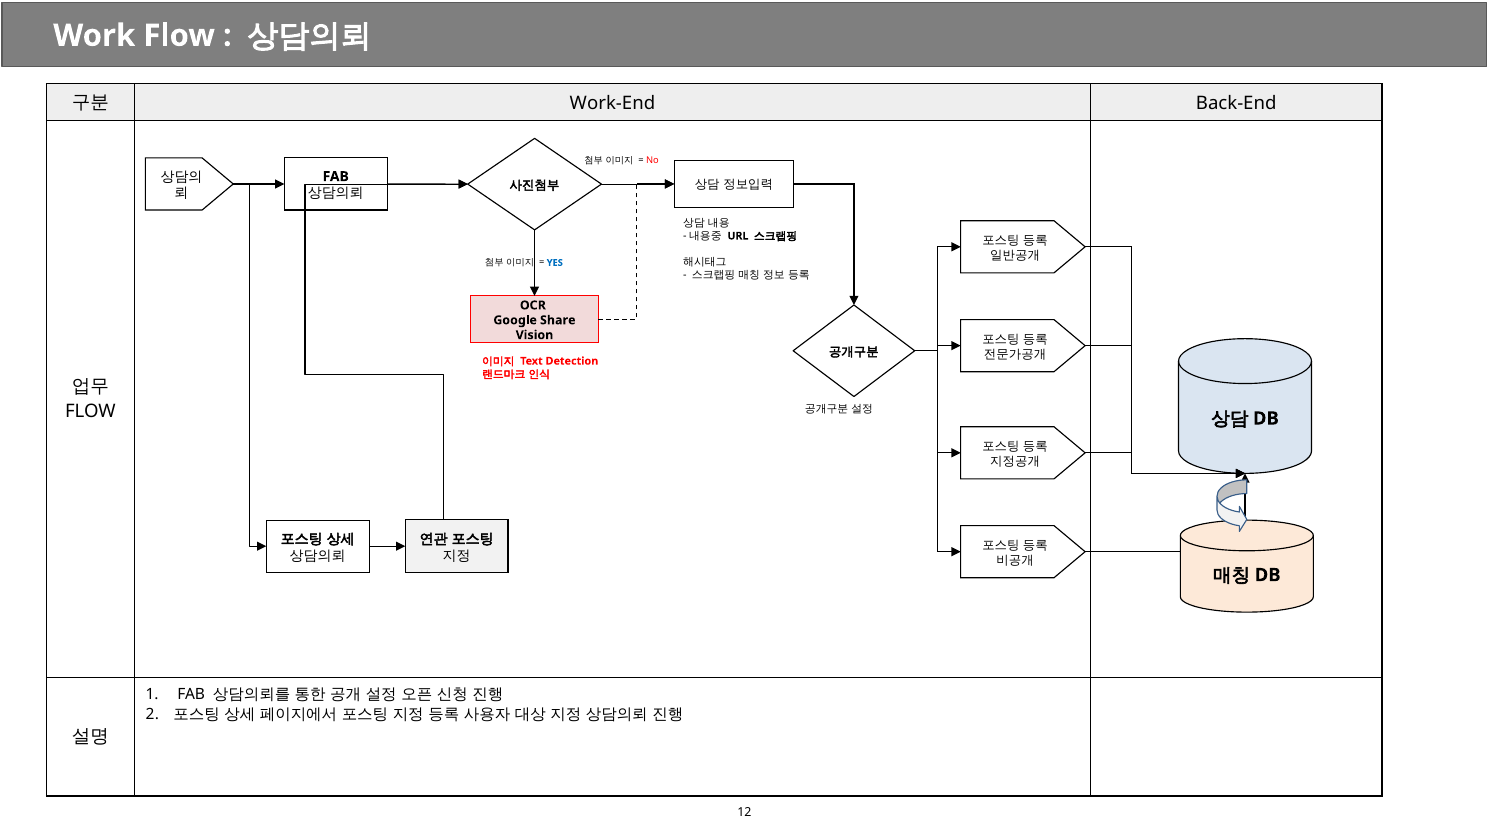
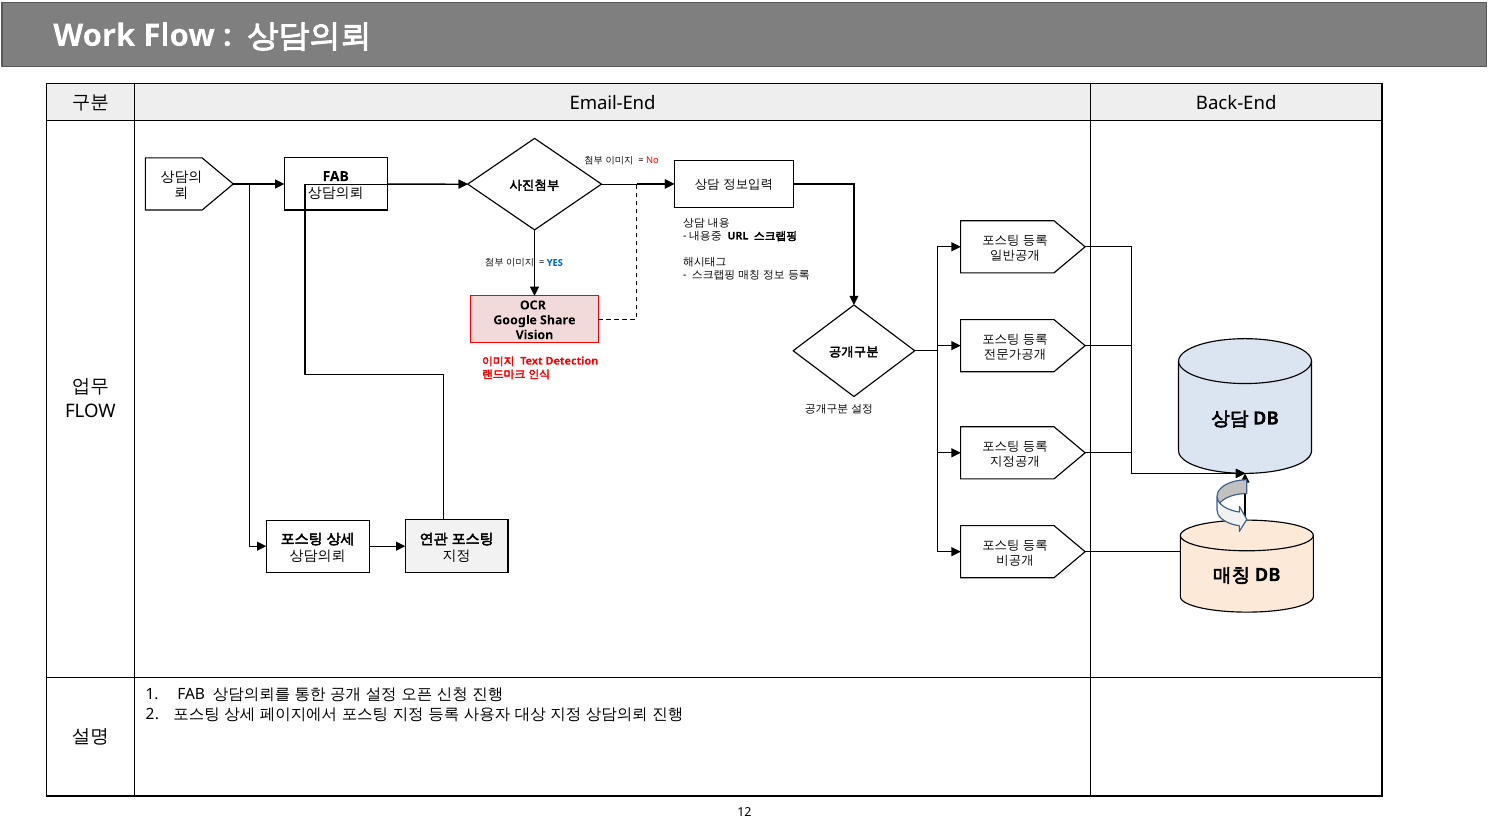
Work-End: Work-End -> Email-End (613, 103)
